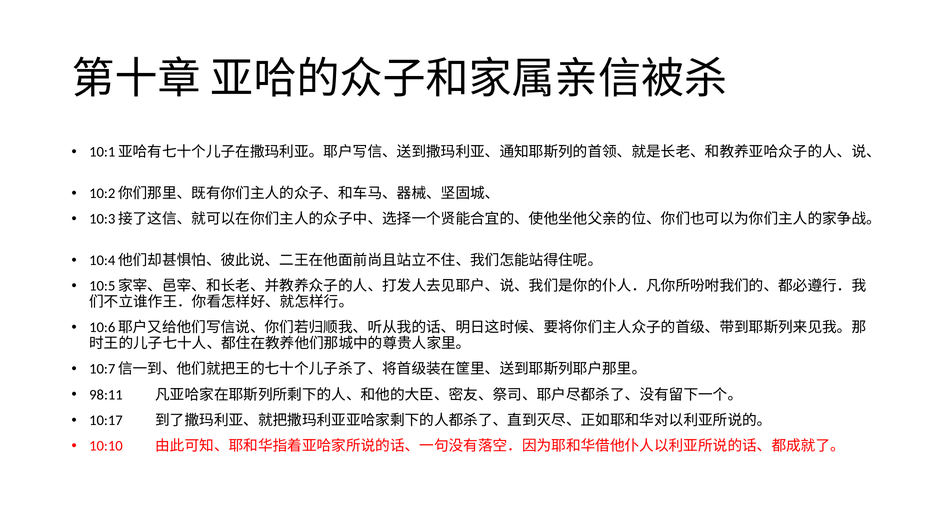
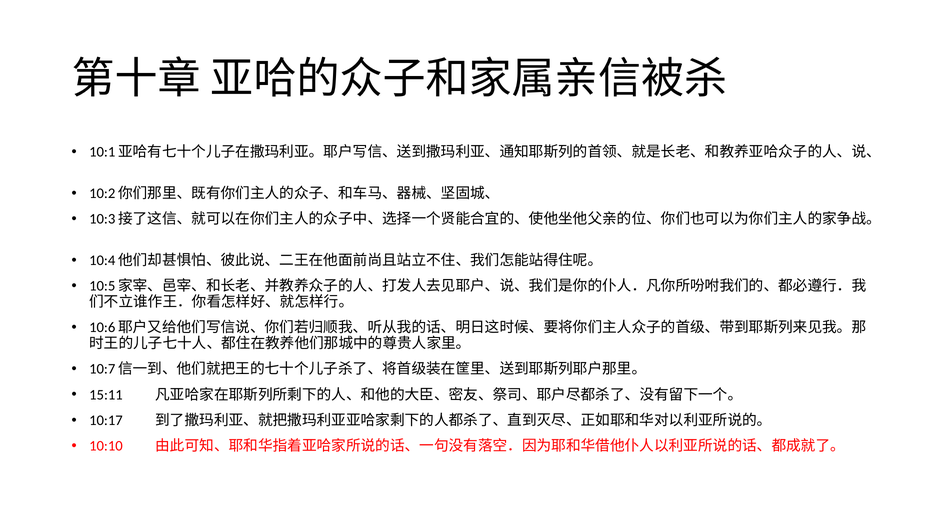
98:11: 98:11 -> 15:11 (106, 395)
